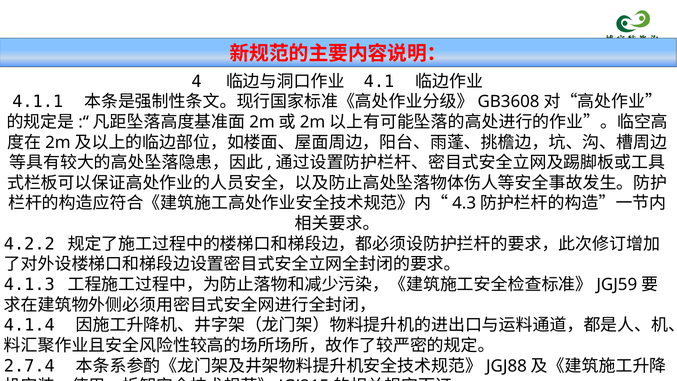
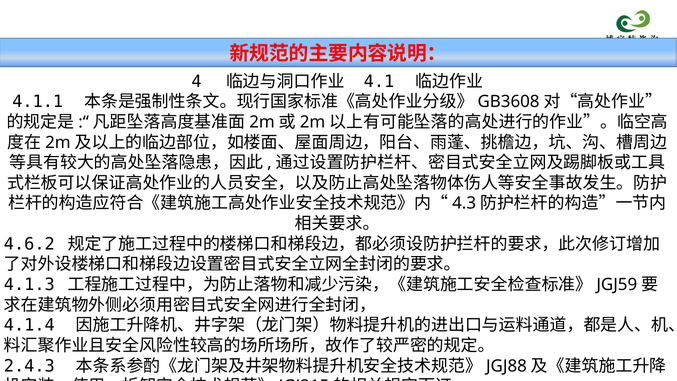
4.2.2: 4.2.2 -> 4.6.2 (29, 244)
2.7.4: 2.7.4 -> 2.4.3 (29, 366)
